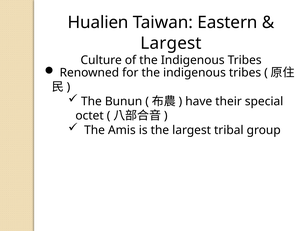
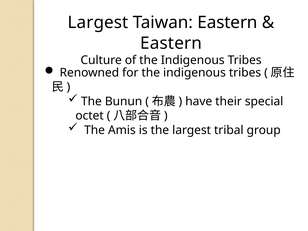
Hualien: Hualien -> Largest (98, 23)
Largest: Largest -> Eastern (171, 43)
